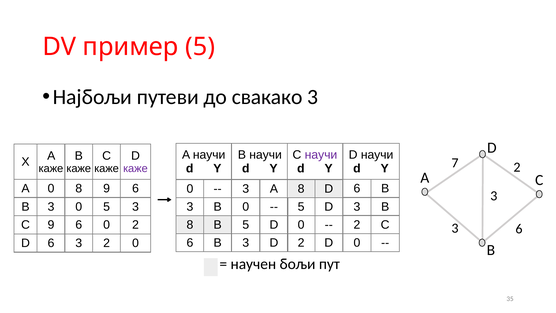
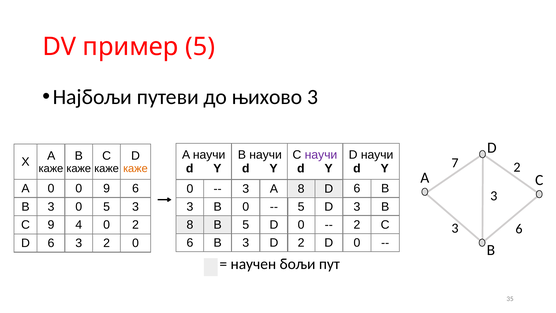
свакако: свакако -> њихово (267, 97)
каже colour: purple -> orange (135, 168)
0 8: 8 -> 0 (79, 188)
C 9 6: 6 -> 4 (79, 225)
